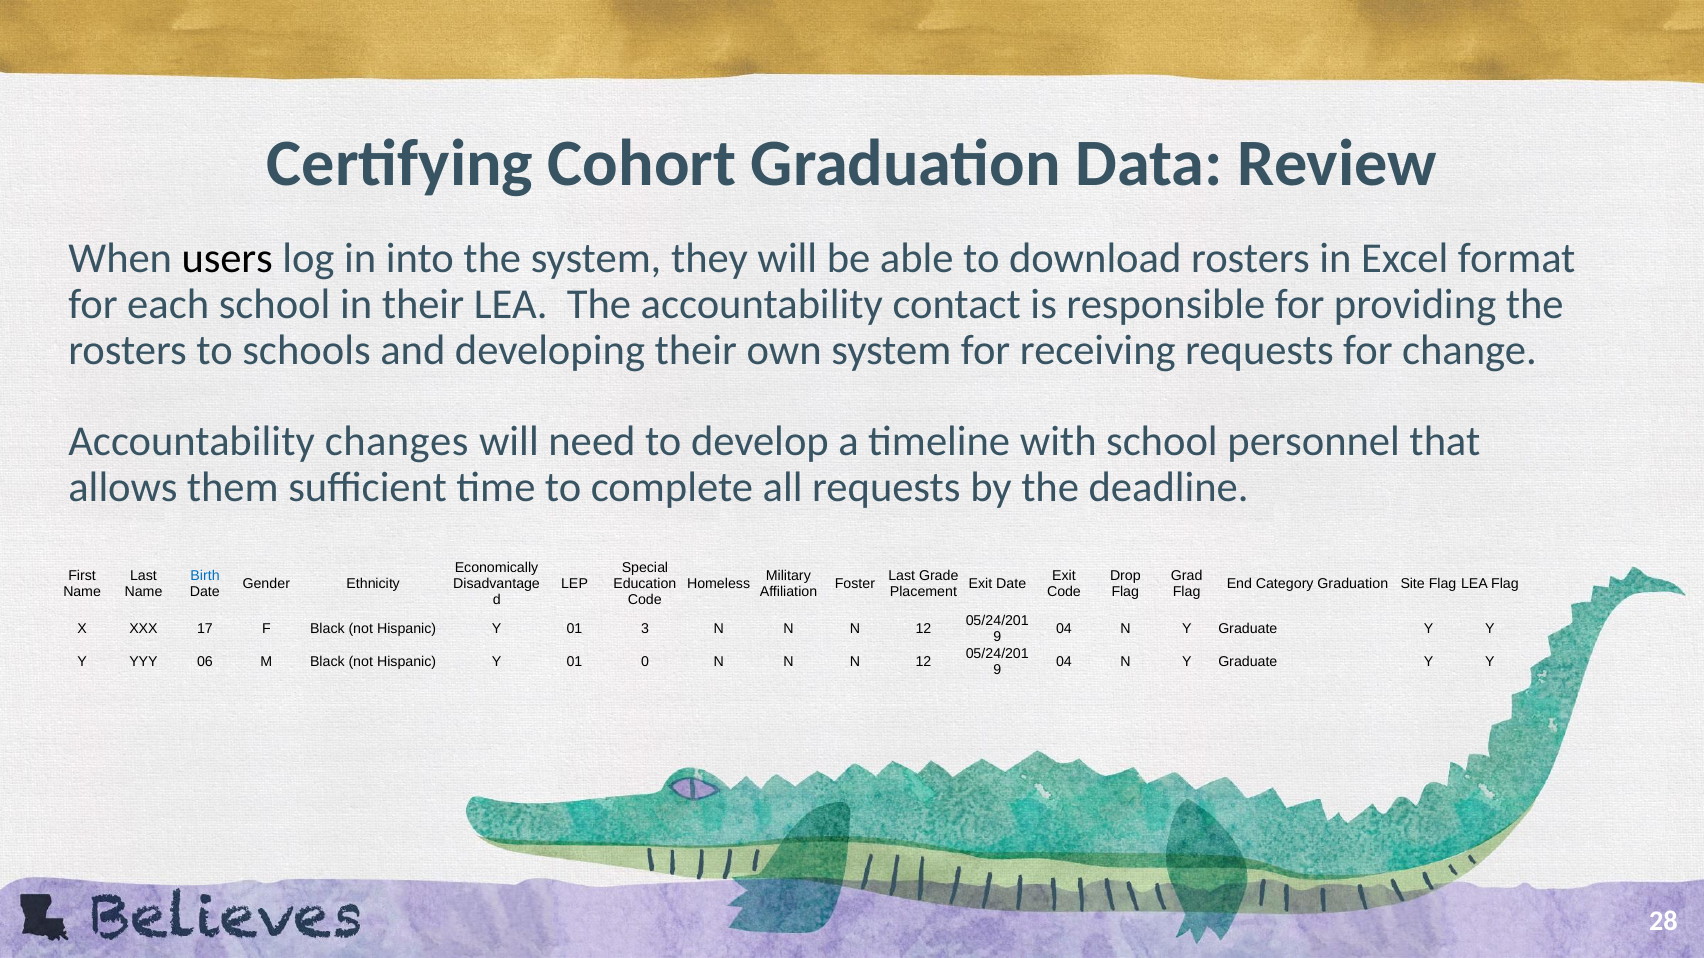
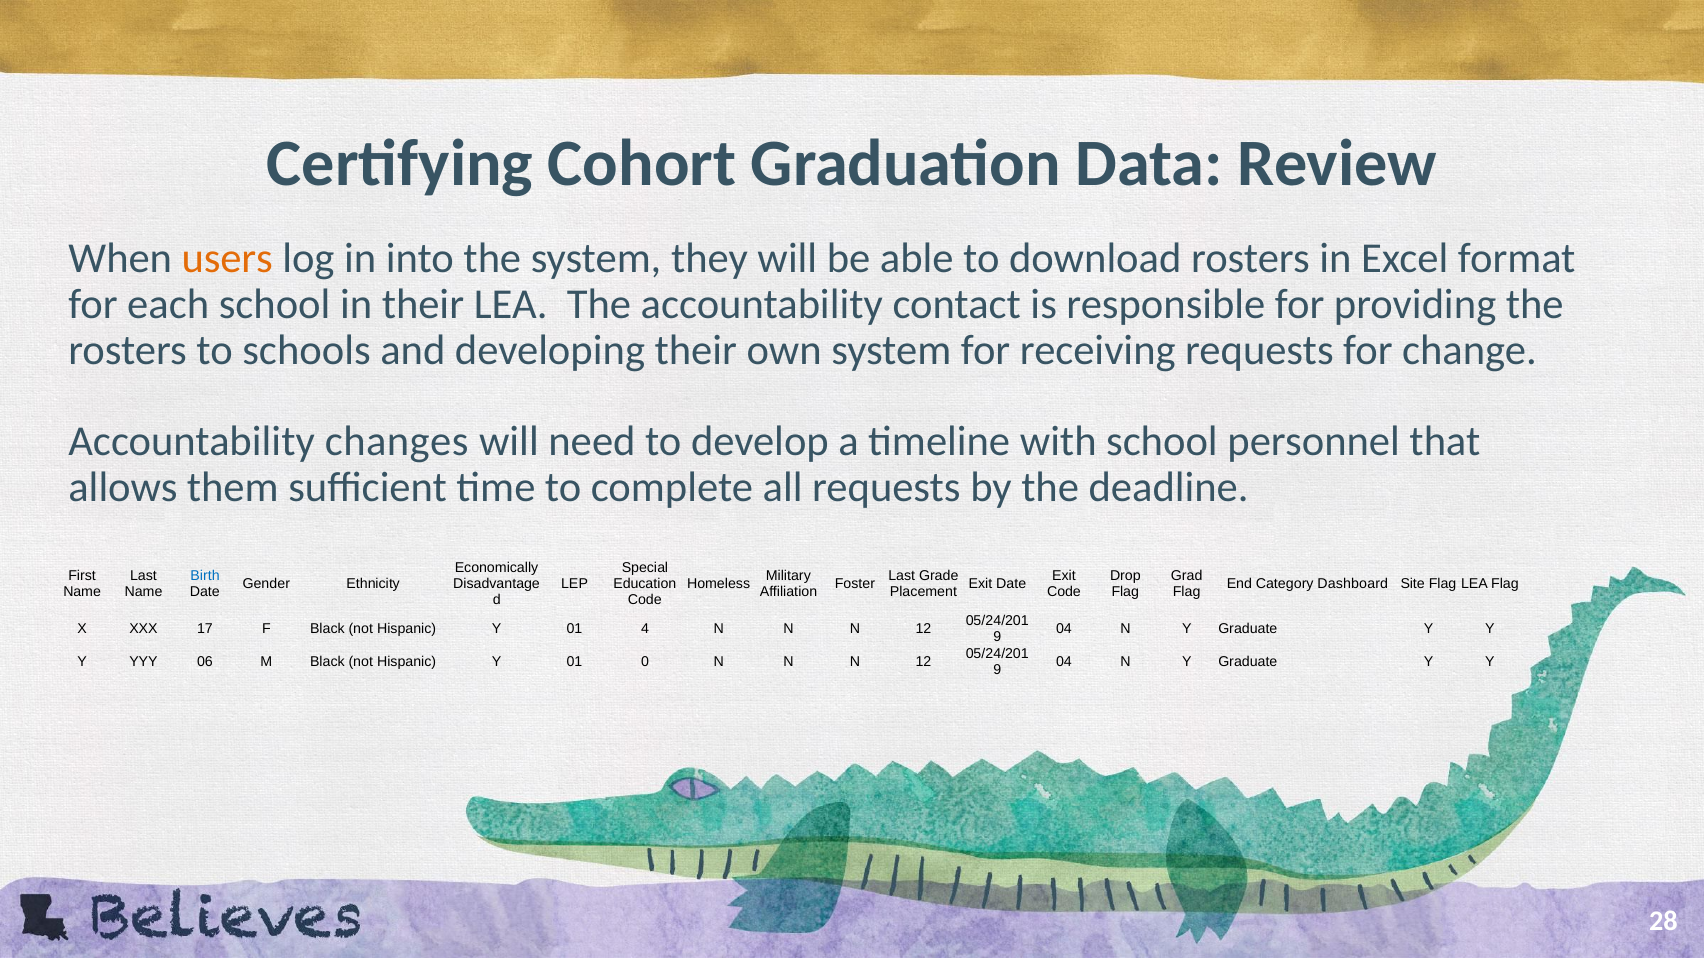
users colour: black -> orange (227, 258)
Category Graduation: Graduation -> Dashboard (1353, 584)
3: 3 -> 4 (645, 629)
